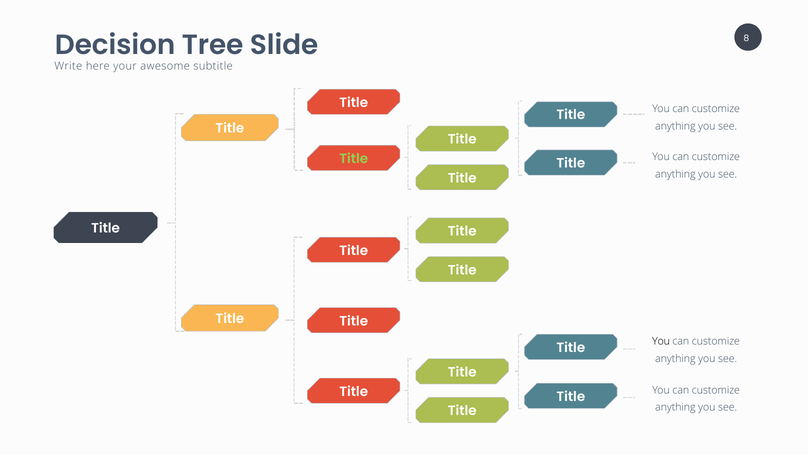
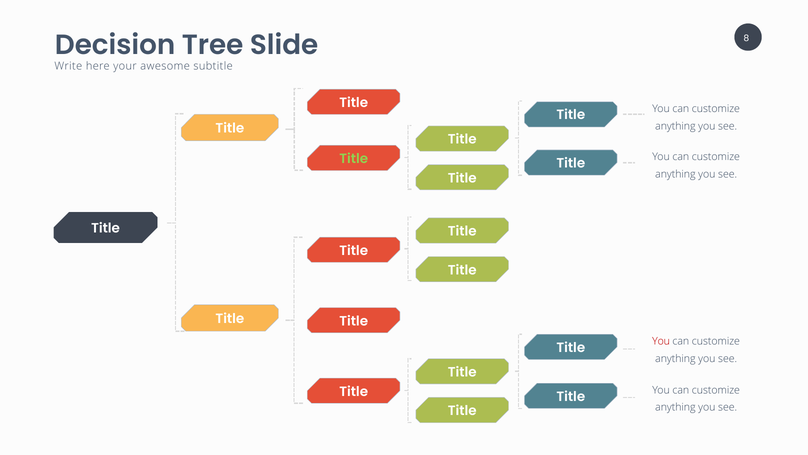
You colour: black -> red (661, 341)
